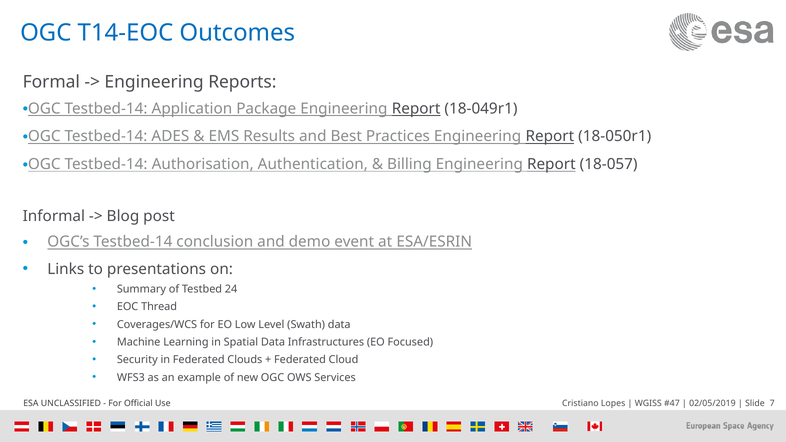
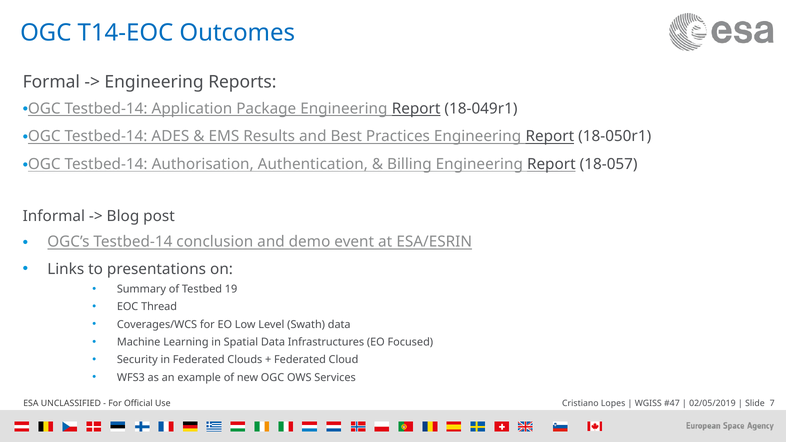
24: 24 -> 19 (231, 289)
